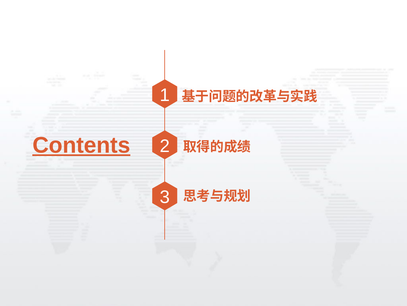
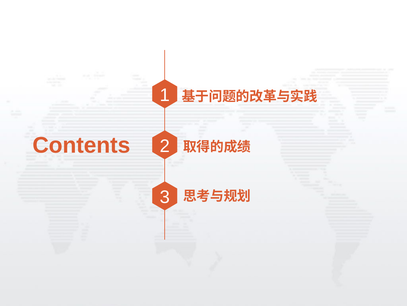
Contents underline: present -> none (81, 145)
